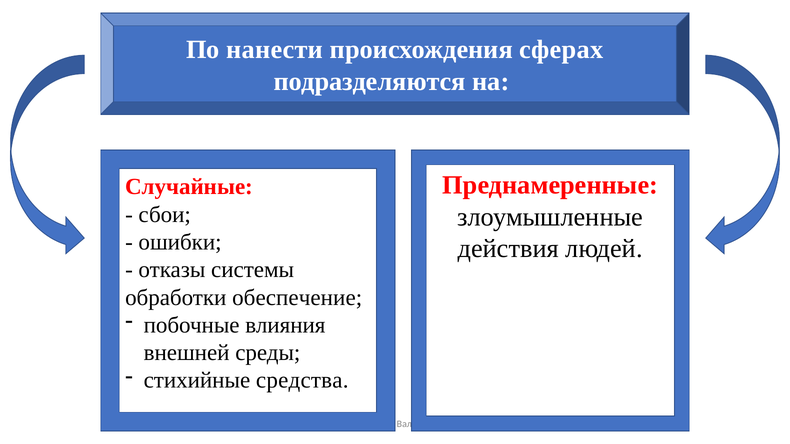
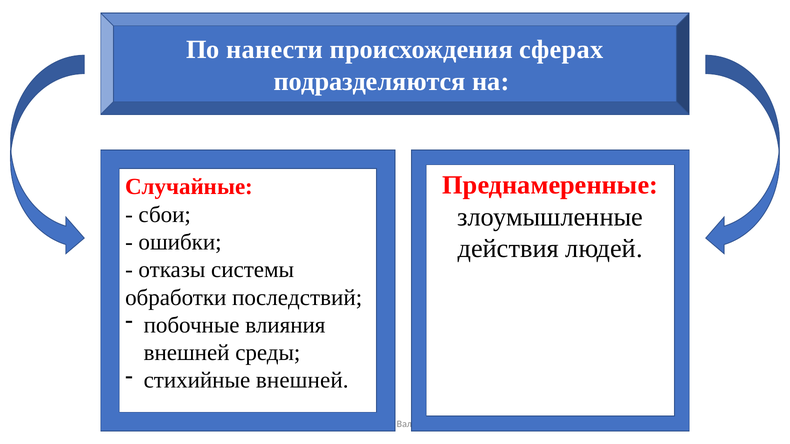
обеспечение: обеспечение -> последствий (297, 298)
стихийные средства: средства -> внешней (302, 381)
